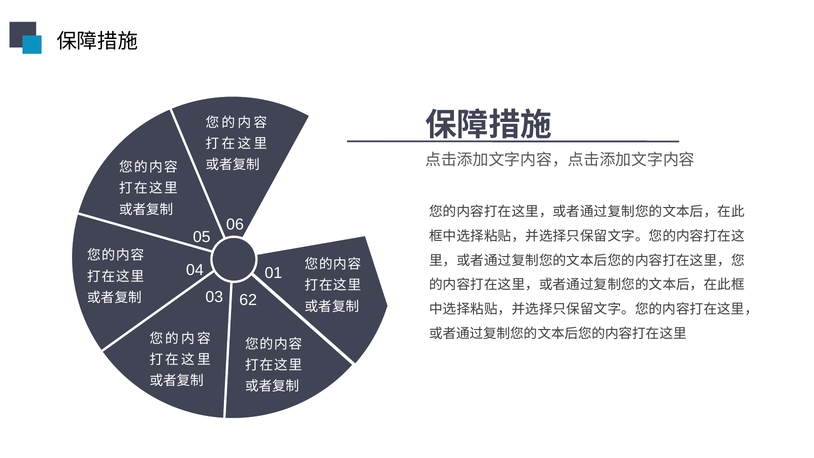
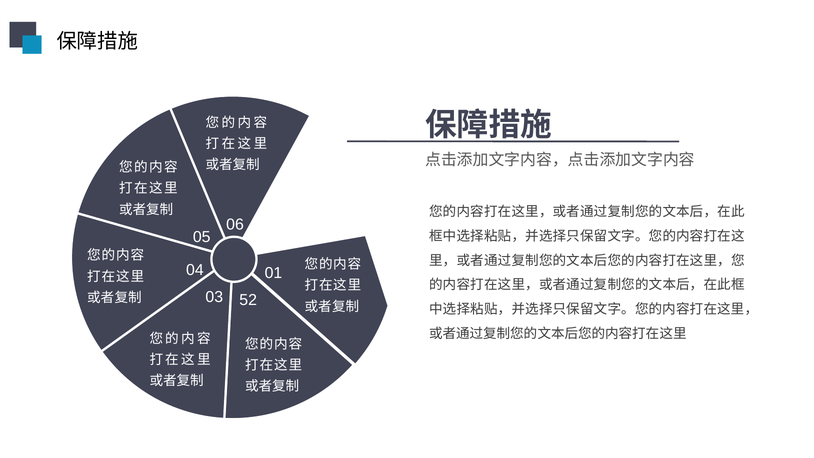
62: 62 -> 52 (248, 300)
